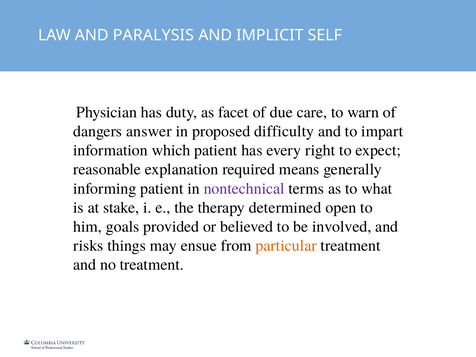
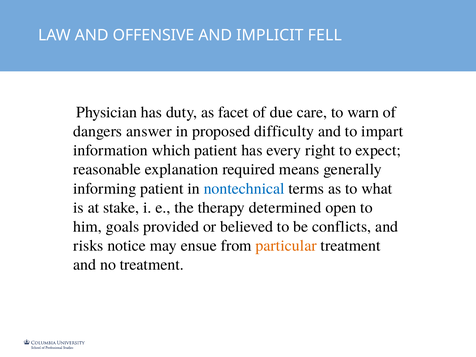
PARALYSIS: PARALYSIS -> OFFENSIVE (153, 35)
SELF: SELF -> FELL (325, 35)
nontechnical colour: purple -> blue (244, 188)
involved: involved -> conflicts (342, 227)
things: things -> notice (127, 246)
